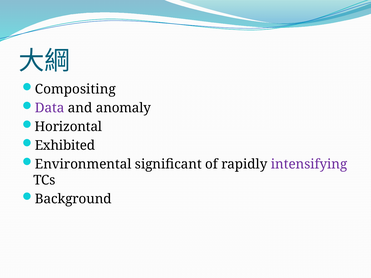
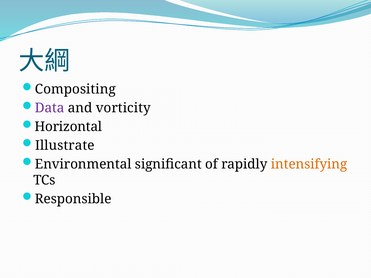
anomaly: anomaly -> vorticity (123, 108)
Exhibited: Exhibited -> Illustrate (65, 146)
intensifying colour: purple -> orange (309, 164)
Background: Background -> Responsible (73, 199)
